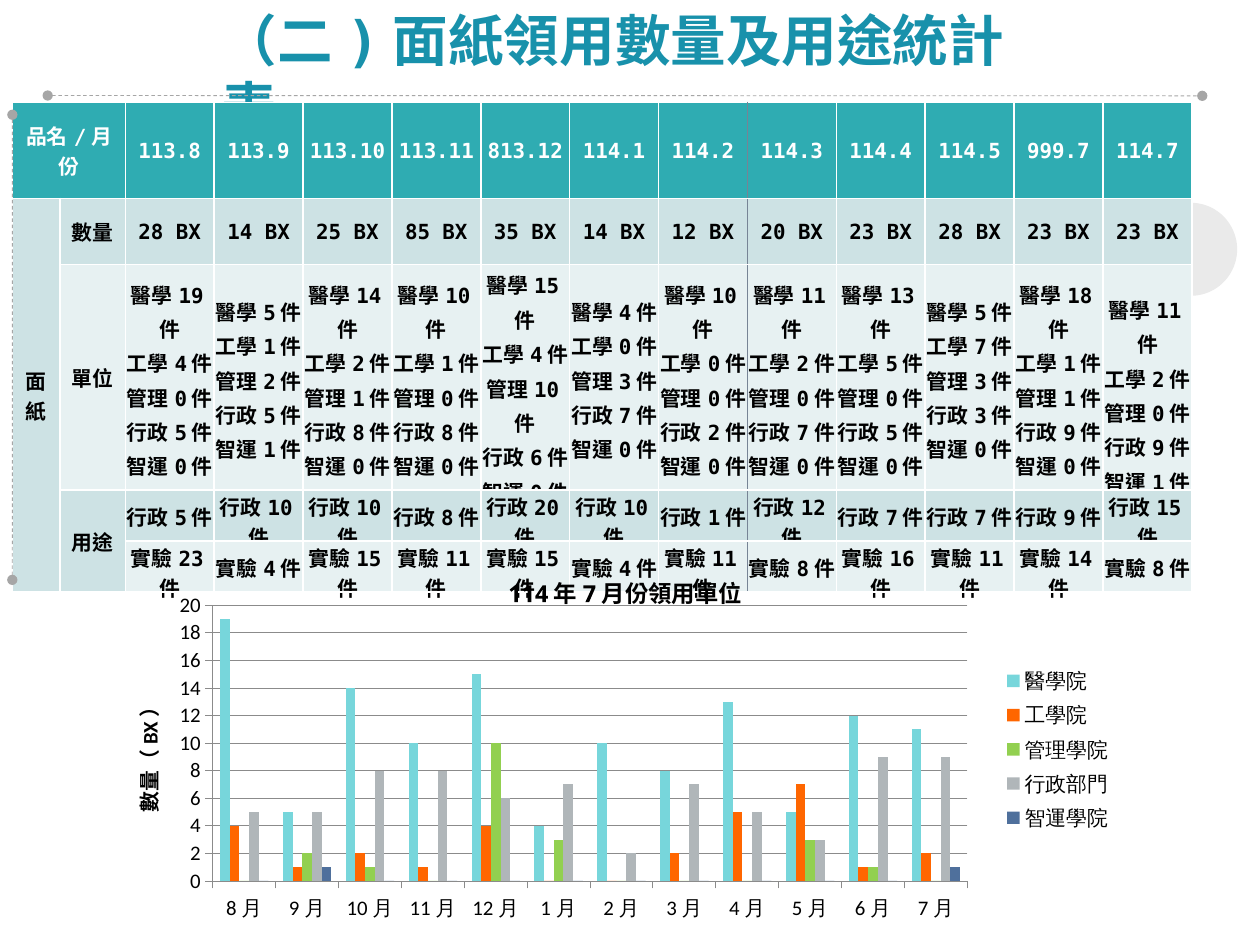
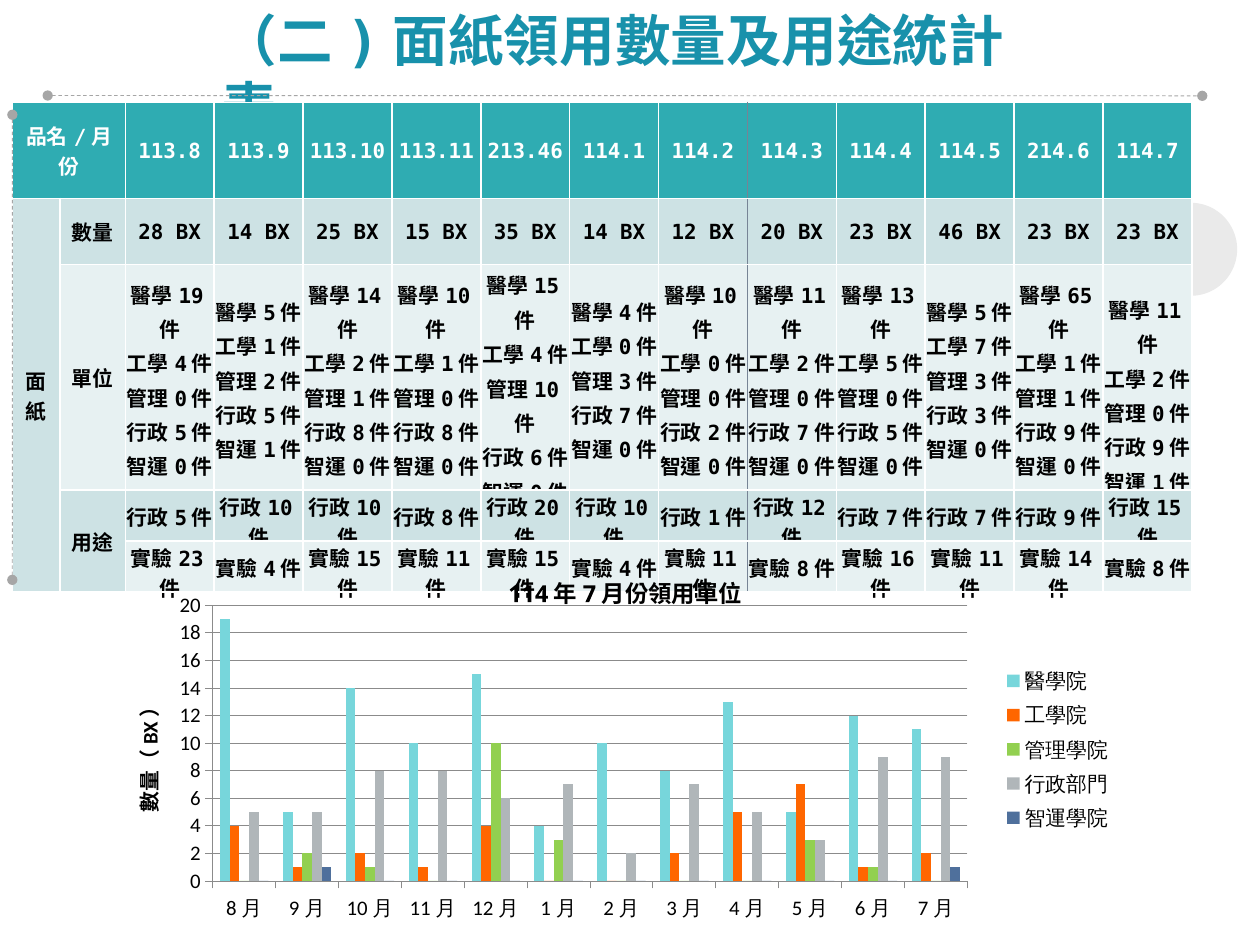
813.12: 813.12 -> 213.46 (525, 151)
999.7: 999.7 -> 214.6 (1058, 151)
BX 85: 85 -> 15 (418, 232)
BX 28: 28 -> 46 (951, 232)
18: 18 -> 65 (1080, 296)
